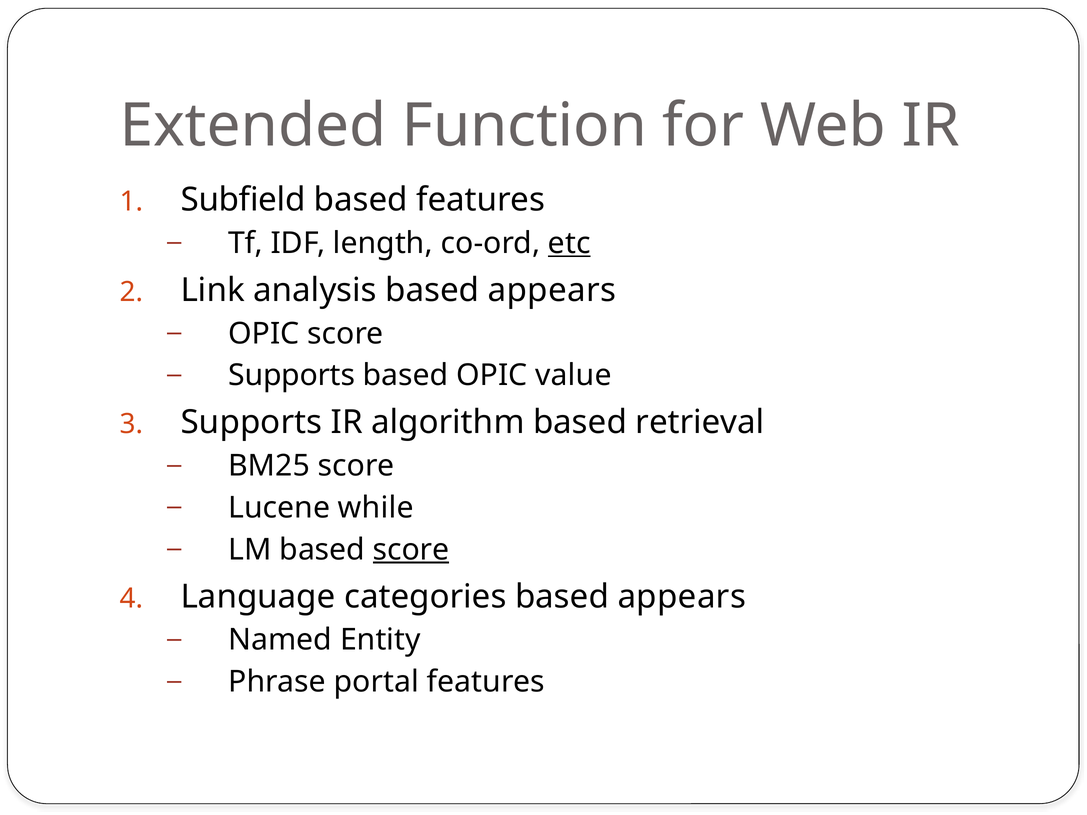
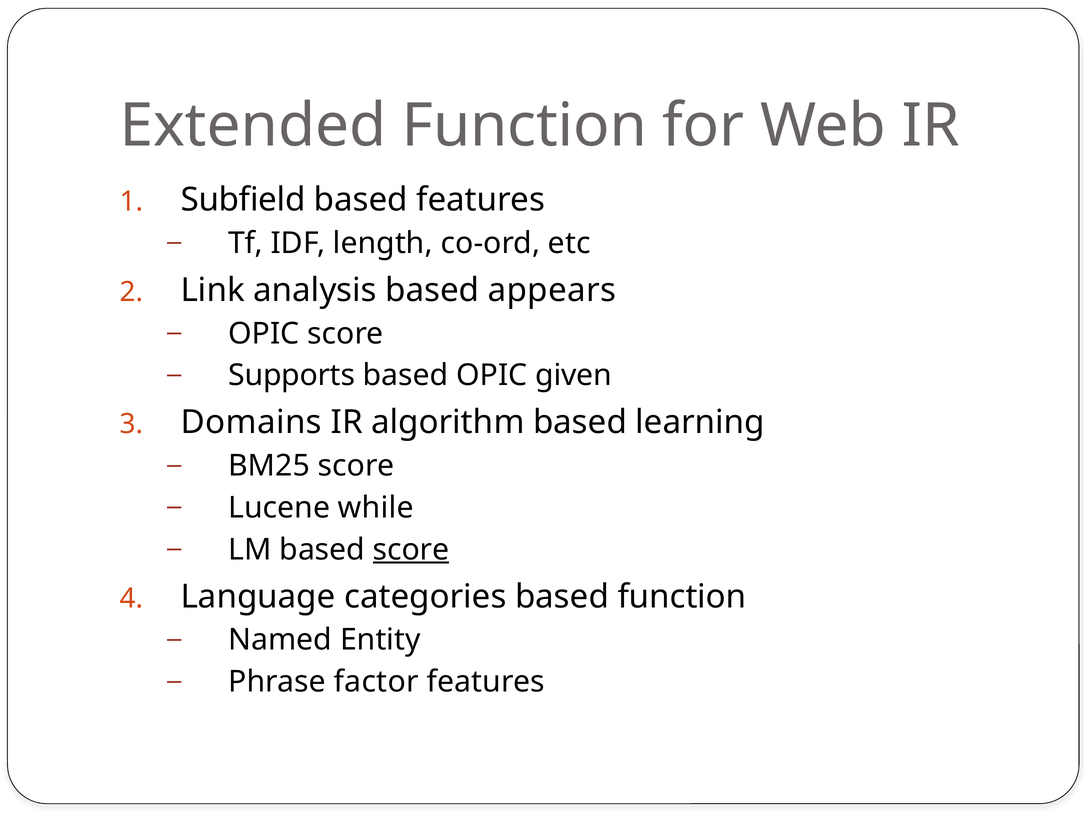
etc underline: present -> none (569, 243)
value: value -> given (574, 376)
Supports: Supports -> Domains (251, 423)
retrieval: retrieval -> learning (700, 423)
categories based appears: appears -> function (682, 597)
portal: portal -> factor (376, 682)
